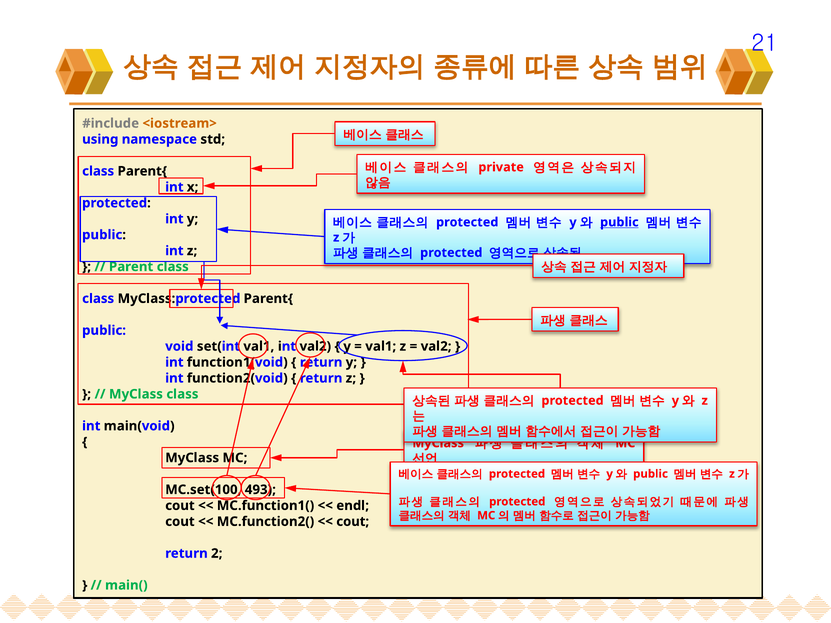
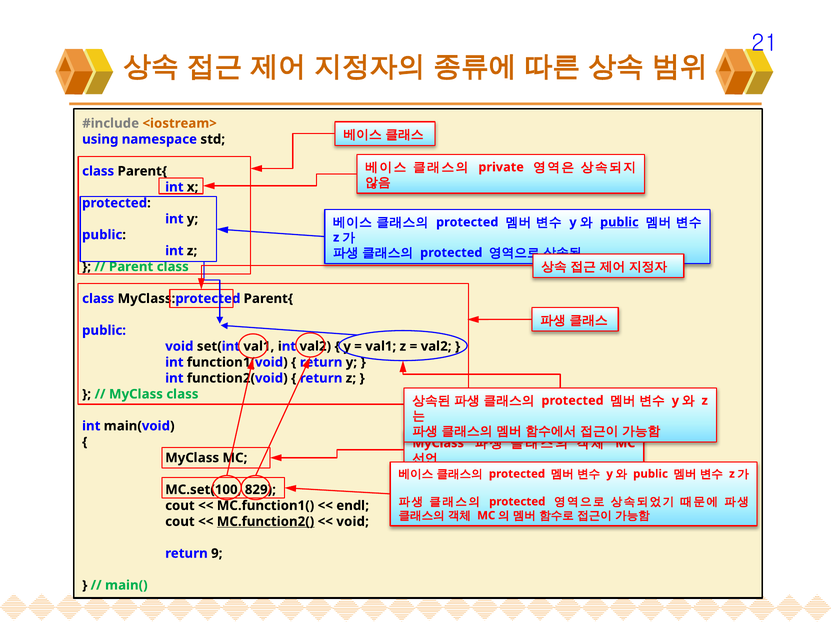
493: 493 -> 829 (260, 490)
MC.function2( underline: none -> present (266, 522)
cout: cout -> void (353, 522)
2: 2 -> 9 (217, 554)
